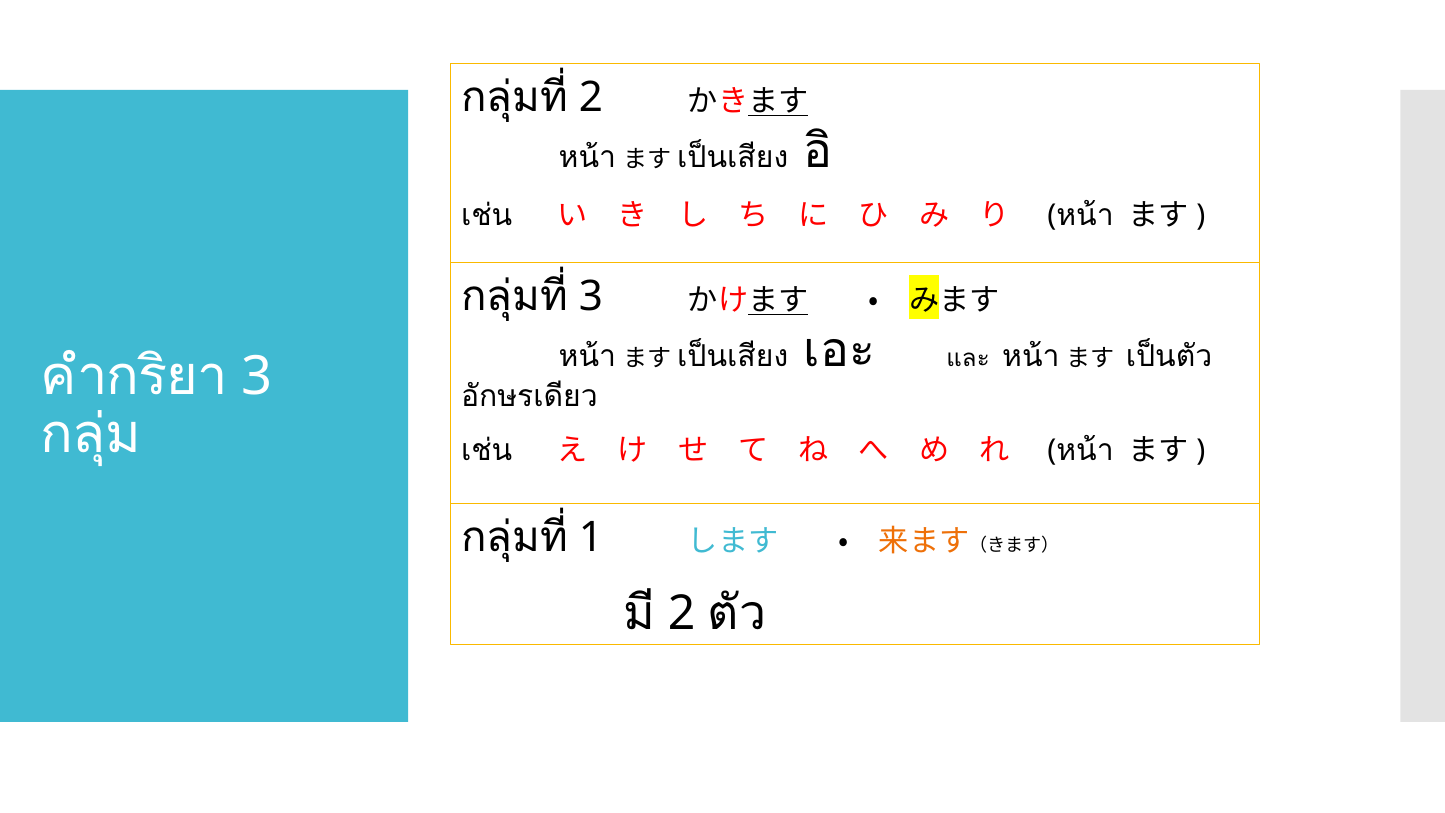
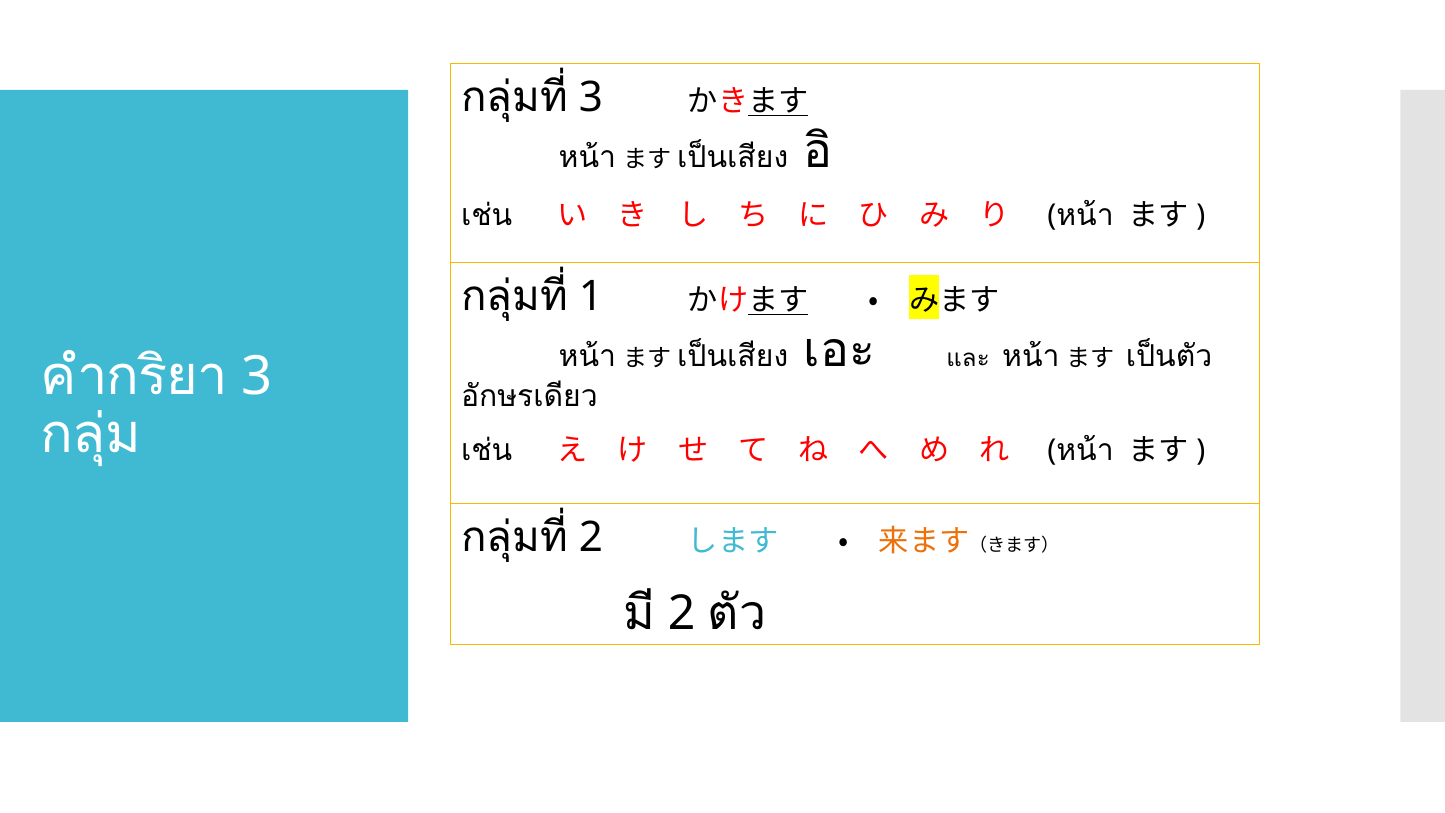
2: 2 -> 3 (591, 97)
3: 3 -> 1 (591, 296)
1: 1 -> 2 (591, 537)
